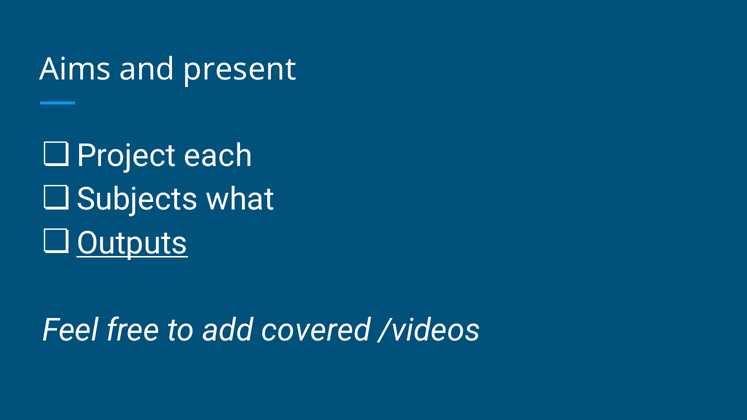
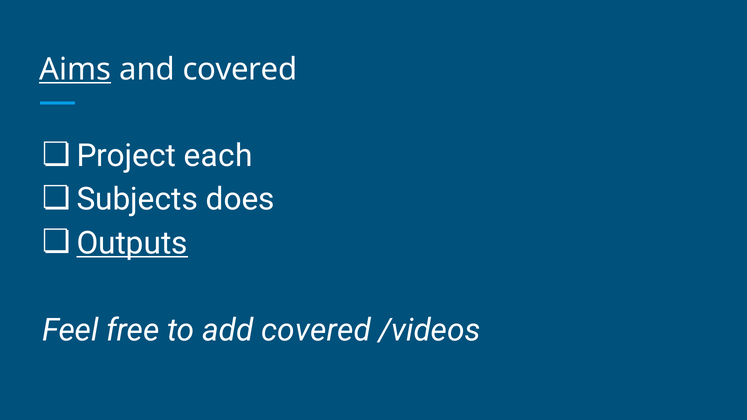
Aims underline: none -> present (75, 69)
and present: present -> covered (240, 69)
what: what -> does (240, 200)
